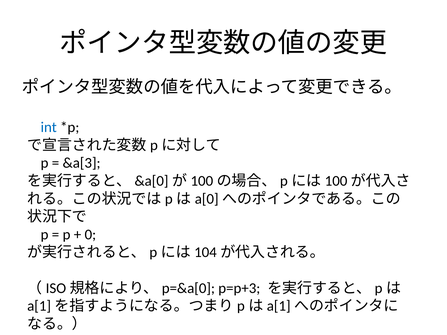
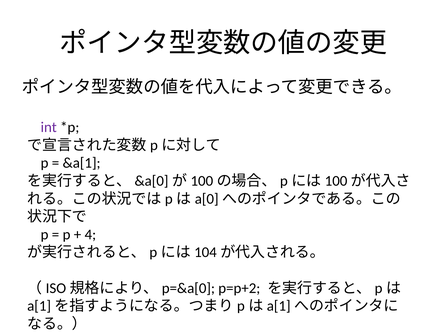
int colour: blue -> purple (49, 127)
&a[3: &a[3 -> &a[1 (82, 163)
0: 0 -> 4 (90, 235)
p=p+3: p=p+3 -> p=p+2 (239, 288)
